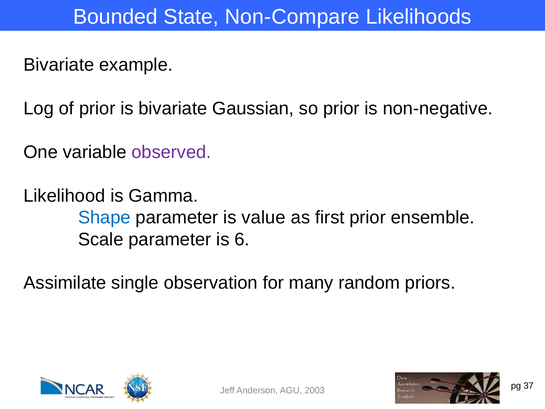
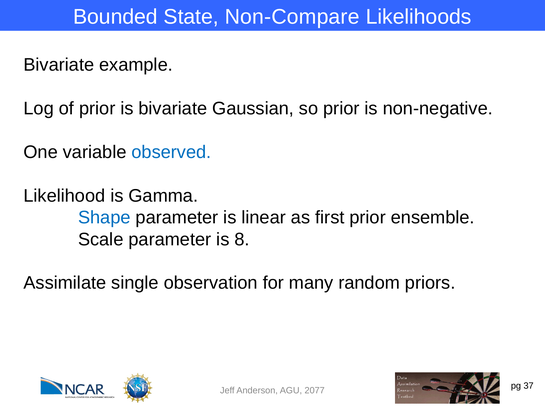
observed colour: purple -> blue (171, 152)
value: value -> linear (264, 217)
6: 6 -> 8 (242, 239)
2003: 2003 -> 2077 (315, 390)
